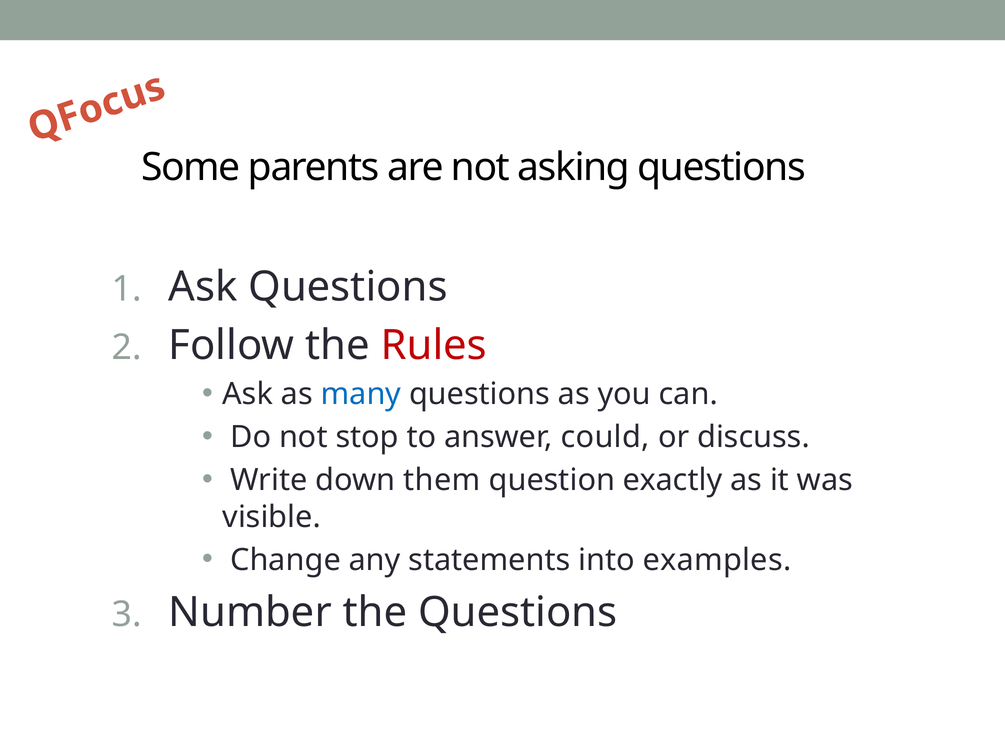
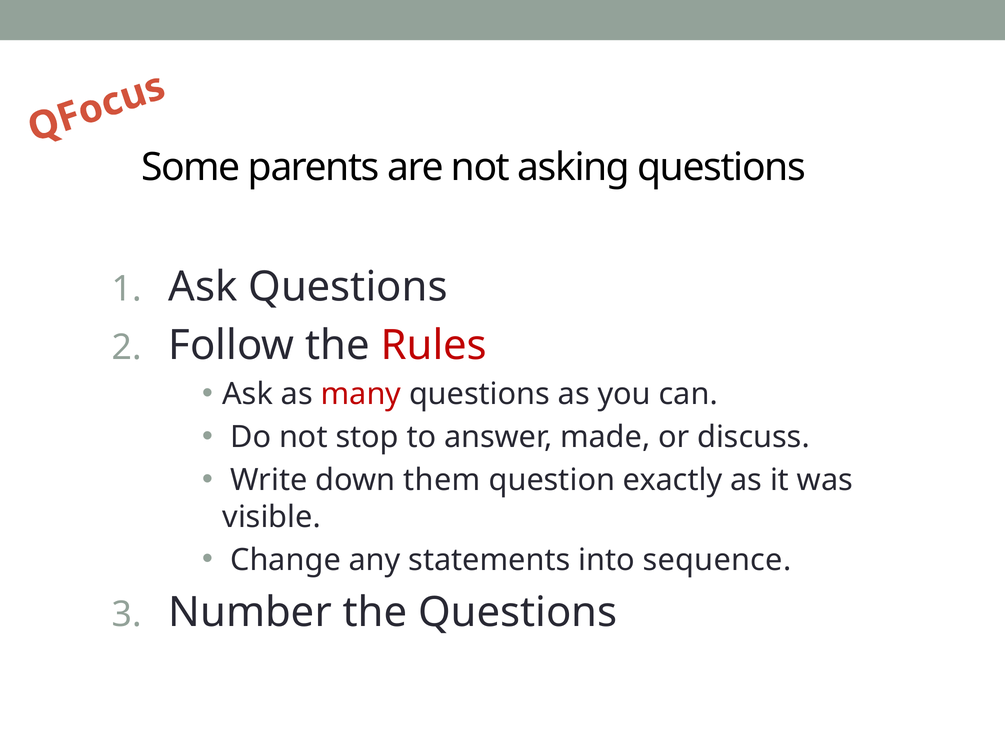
many colour: blue -> red (361, 394)
could: could -> made (605, 437)
examples: examples -> sequence (717, 560)
